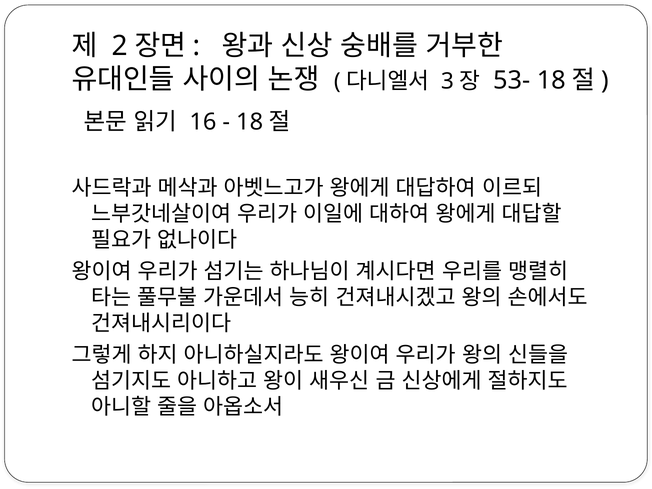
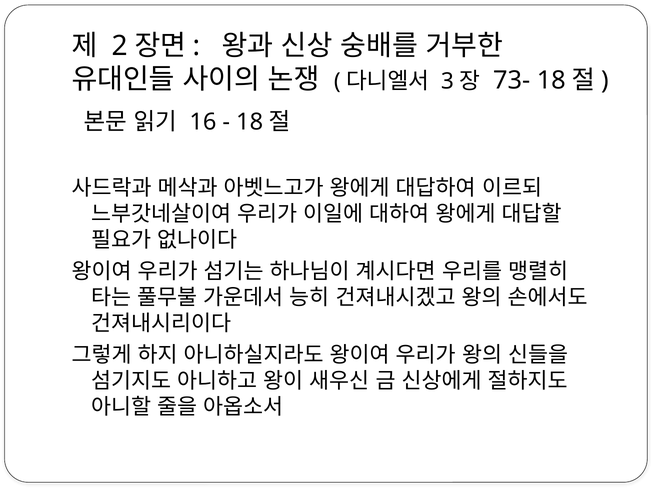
53-: 53- -> 73- (512, 81)
